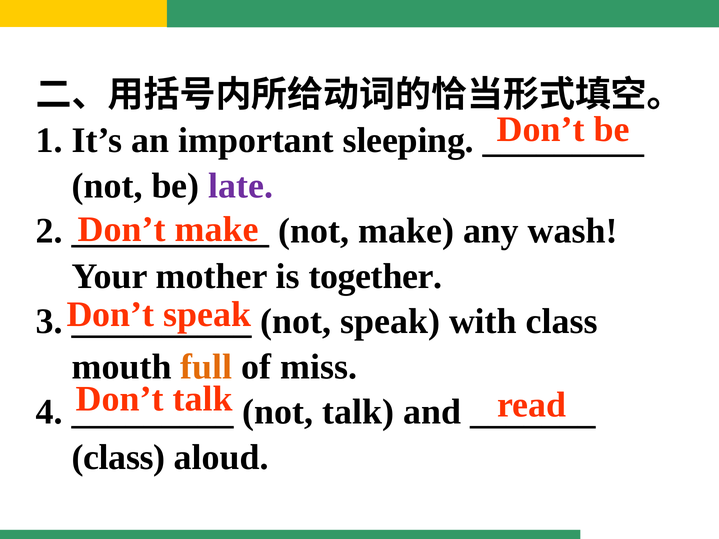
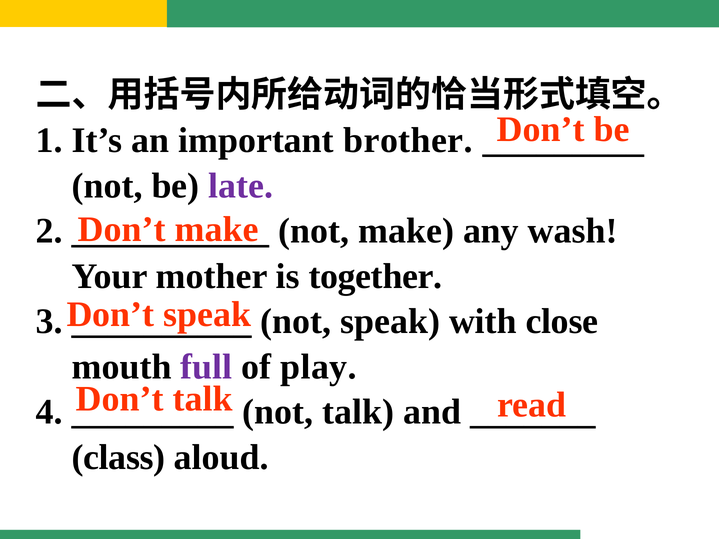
sleeping: sleeping -> brother (408, 140)
with class: class -> close (562, 322)
full colour: orange -> purple (206, 367)
miss: miss -> play (319, 367)
